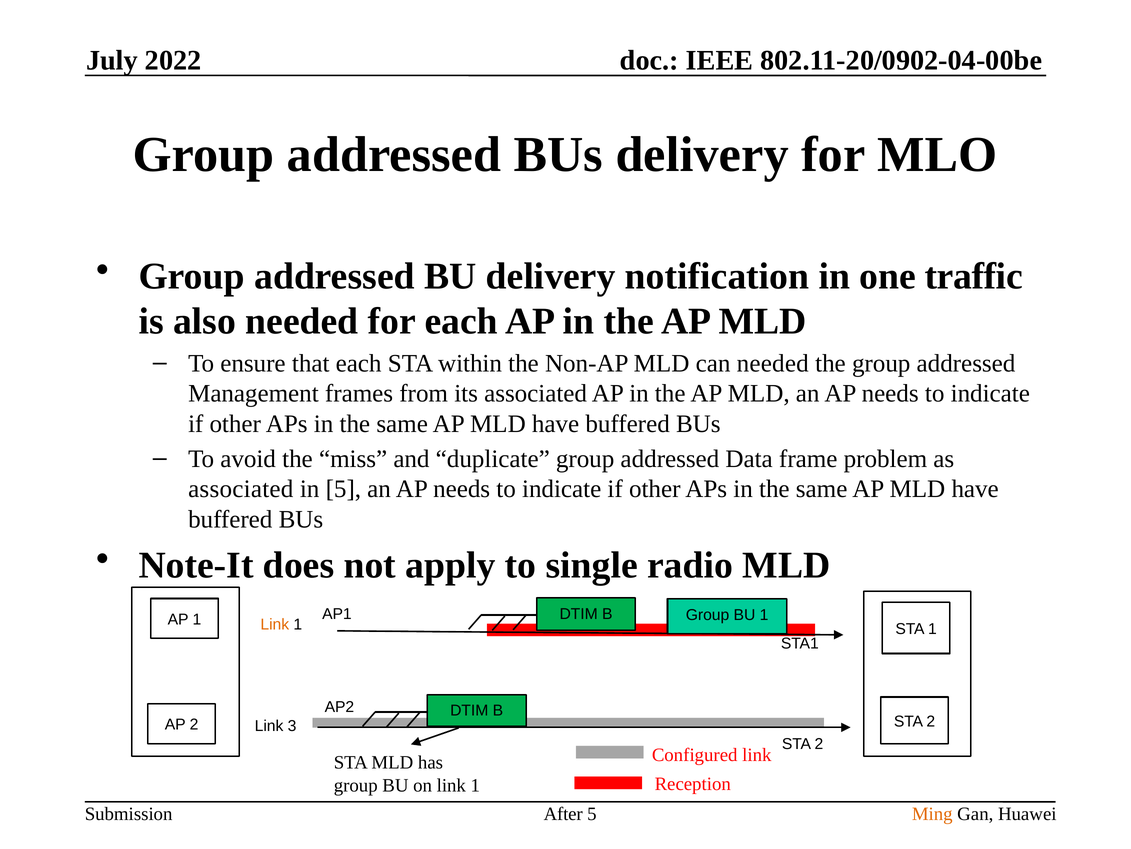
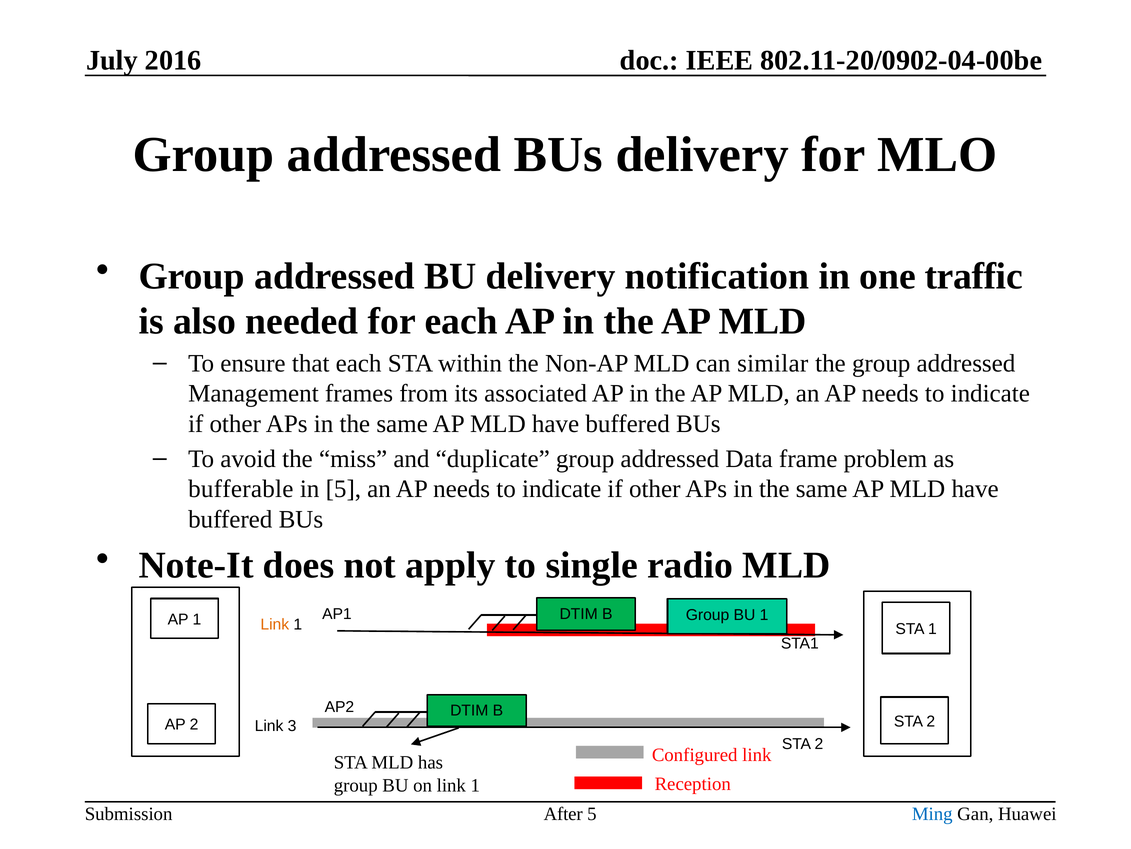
2022: 2022 -> 2016 (173, 60)
can needed: needed -> similar (773, 363)
associated: associated -> bufferable (241, 489)
Ming colour: orange -> blue (932, 814)
